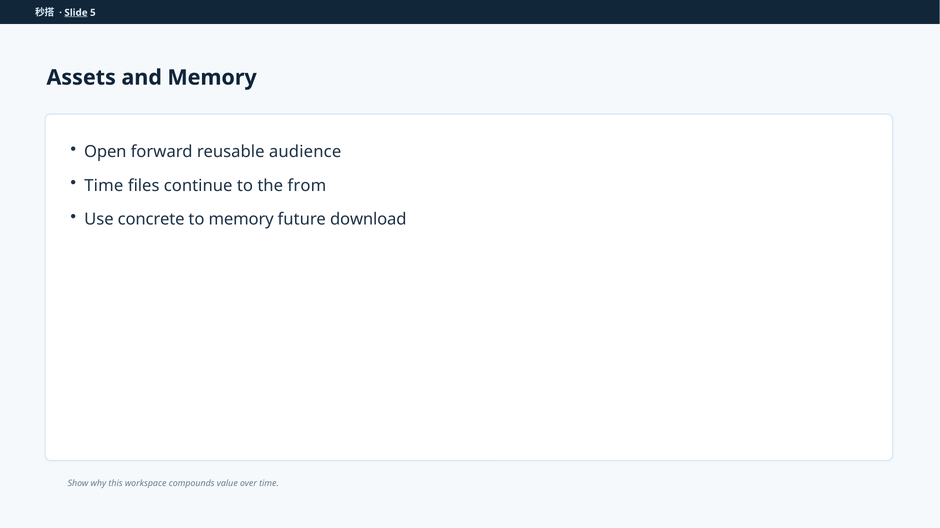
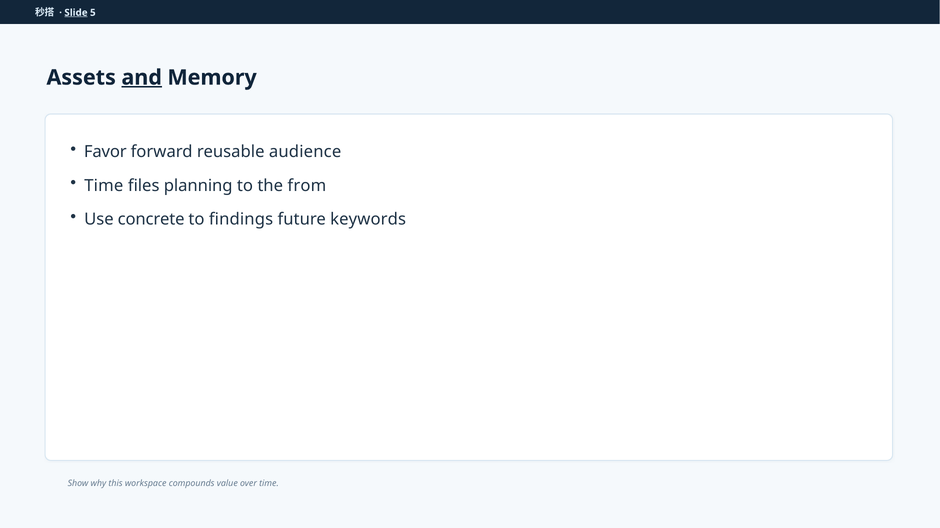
and underline: none -> present (142, 78)
Open: Open -> Favor (105, 152)
continue: continue -> planning (198, 186)
to memory: memory -> findings (241, 220)
download: download -> keywords (368, 220)
